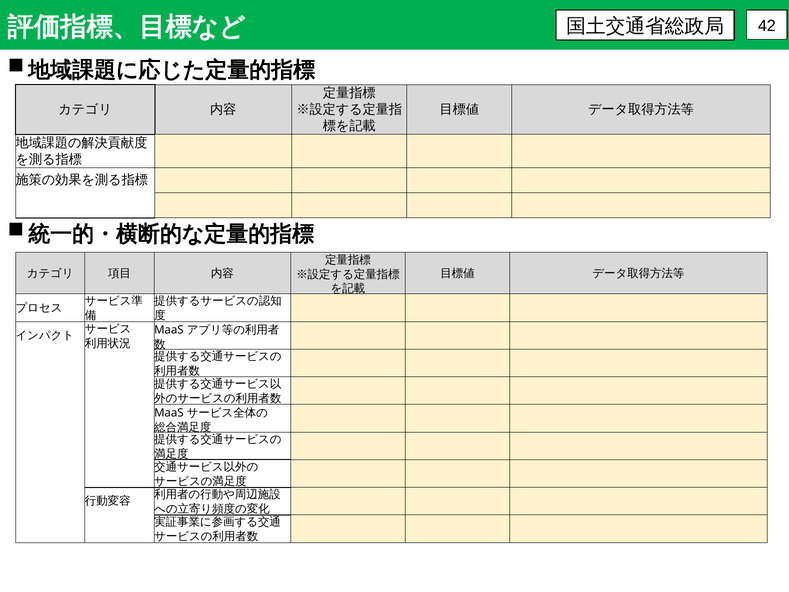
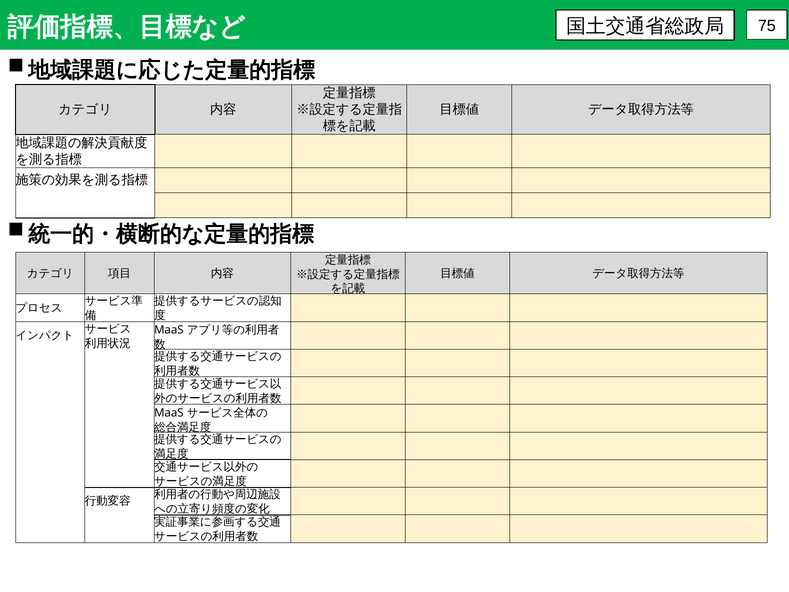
42: 42 -> 75 (767, 26)
